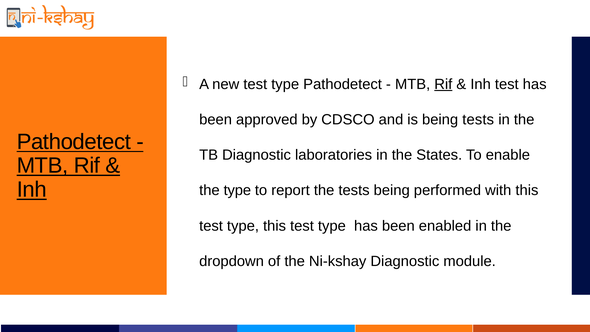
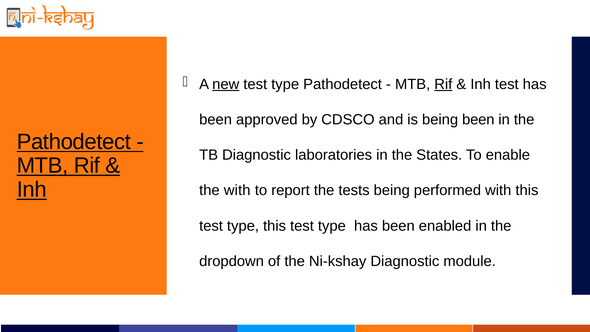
new underline: none -> present (226, 84)
being tests: tests -> been (478, 120)
the type: type -> with (237, 190)
